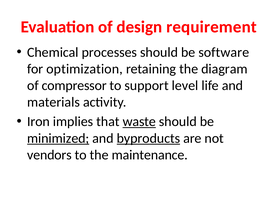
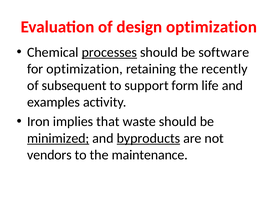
design requirement: requirement -> optimization (212, 27)
processes underline: none -> present (109, 52)
diagram: diagram -> recently (224, 69)
compressor: compressor -> subsequent (74, 86)
level: level -> form (185, 86)
materials: materials -> examples (54, 102)
waste underline: present -> none (139, 122)
